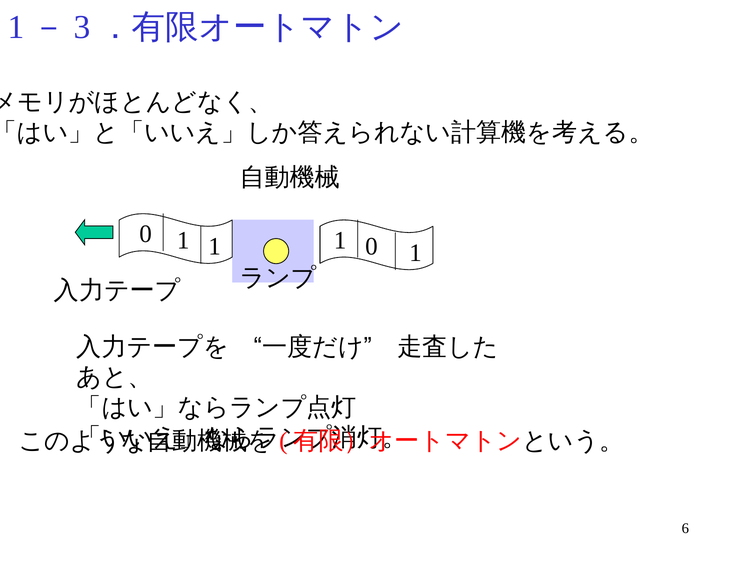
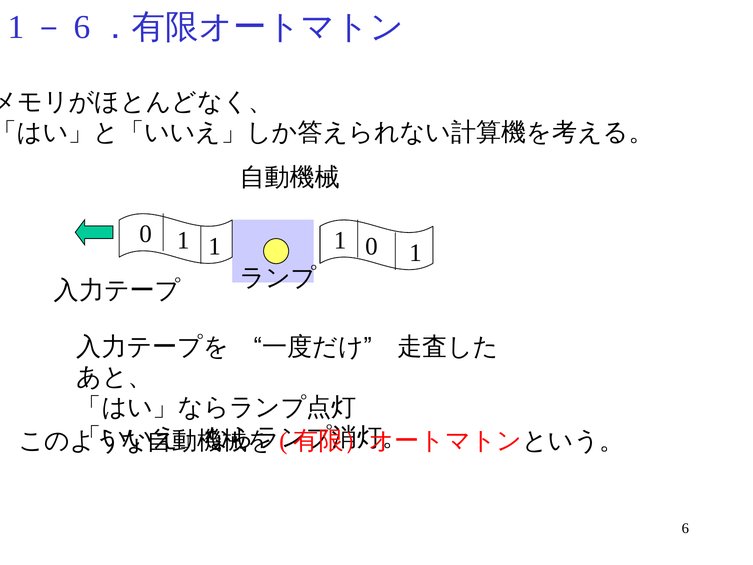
3: 3 -> 6 (82, 27)
